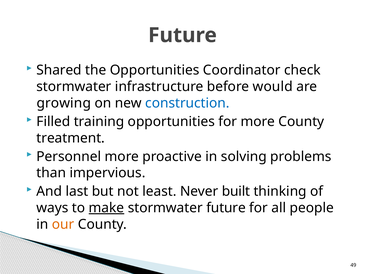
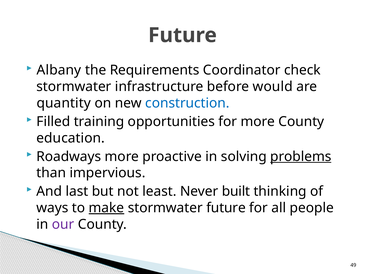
Shared: Shared -> Albany (59, 70)
the Opportunities: Opportunities -> Requirements (155, 70)
growing: growing -> quantity (64, 103)
treatment: treatment -> education (71, 138)
Personnel: Personnel -> Roadways (69, 156)
problems underline: none -> present (301, 156)
our colour: orange -> purple (63, 224)
